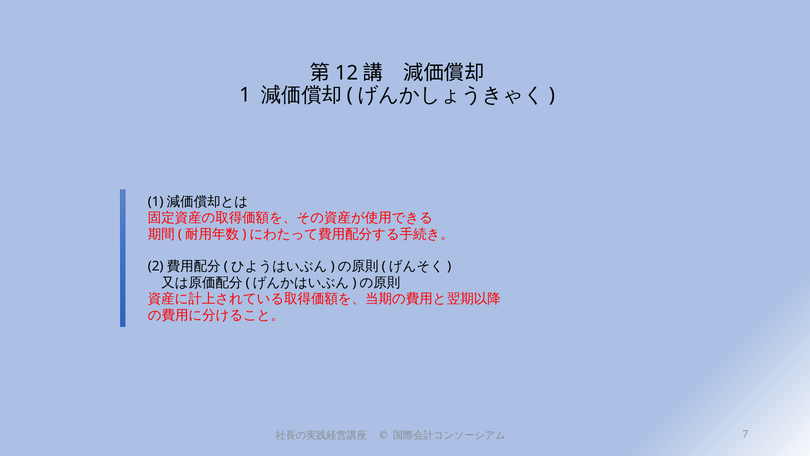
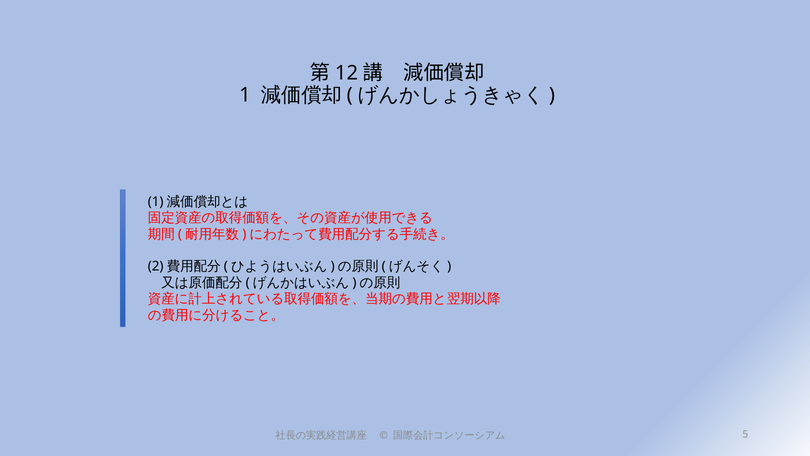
7: 7 -> 5 (745, 434)
